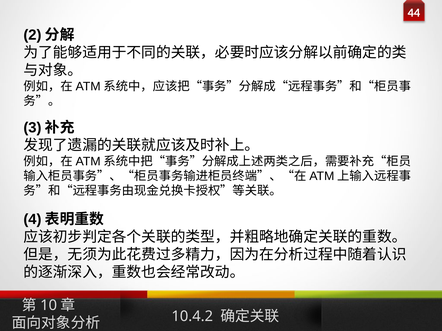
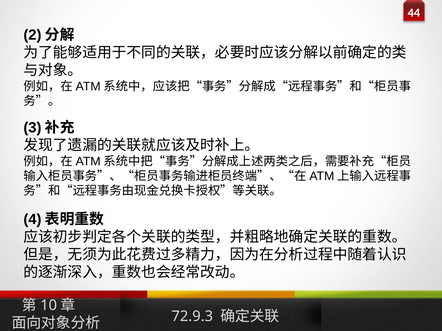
10.4.2: 10.4.2 -> 72.9.3 (192, 317)
